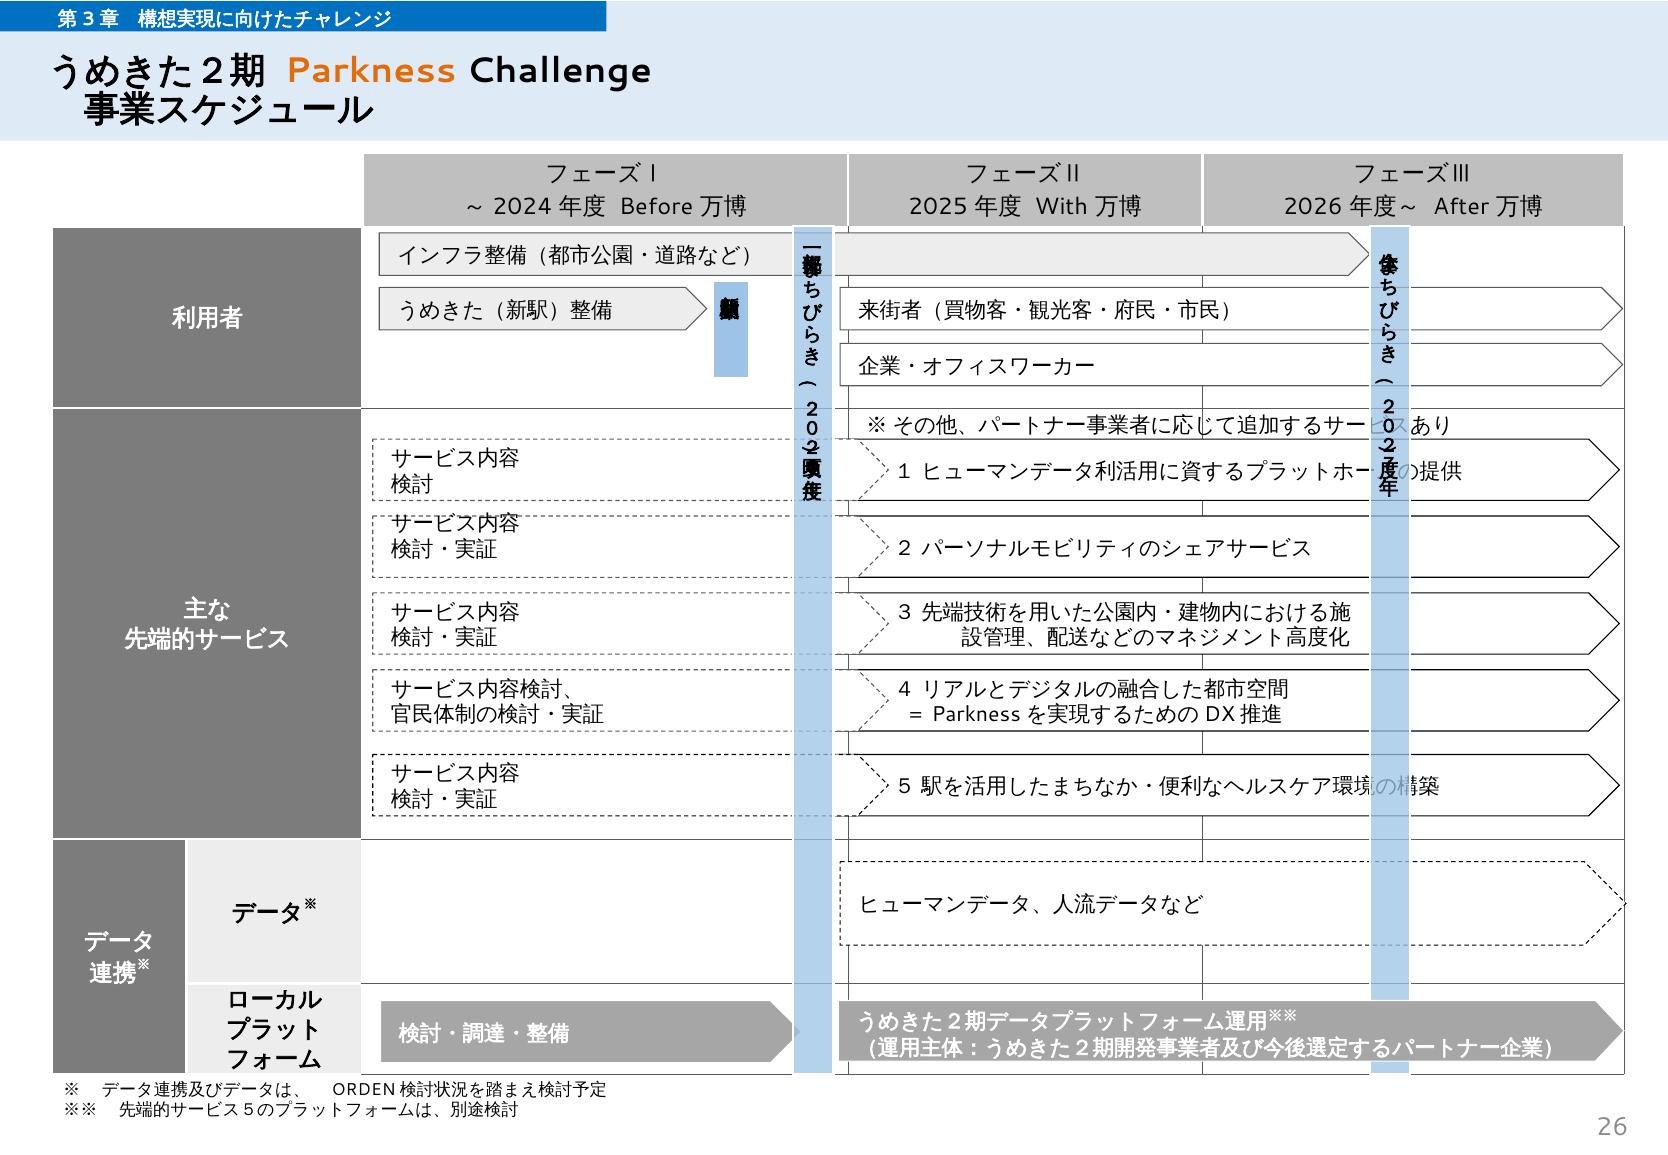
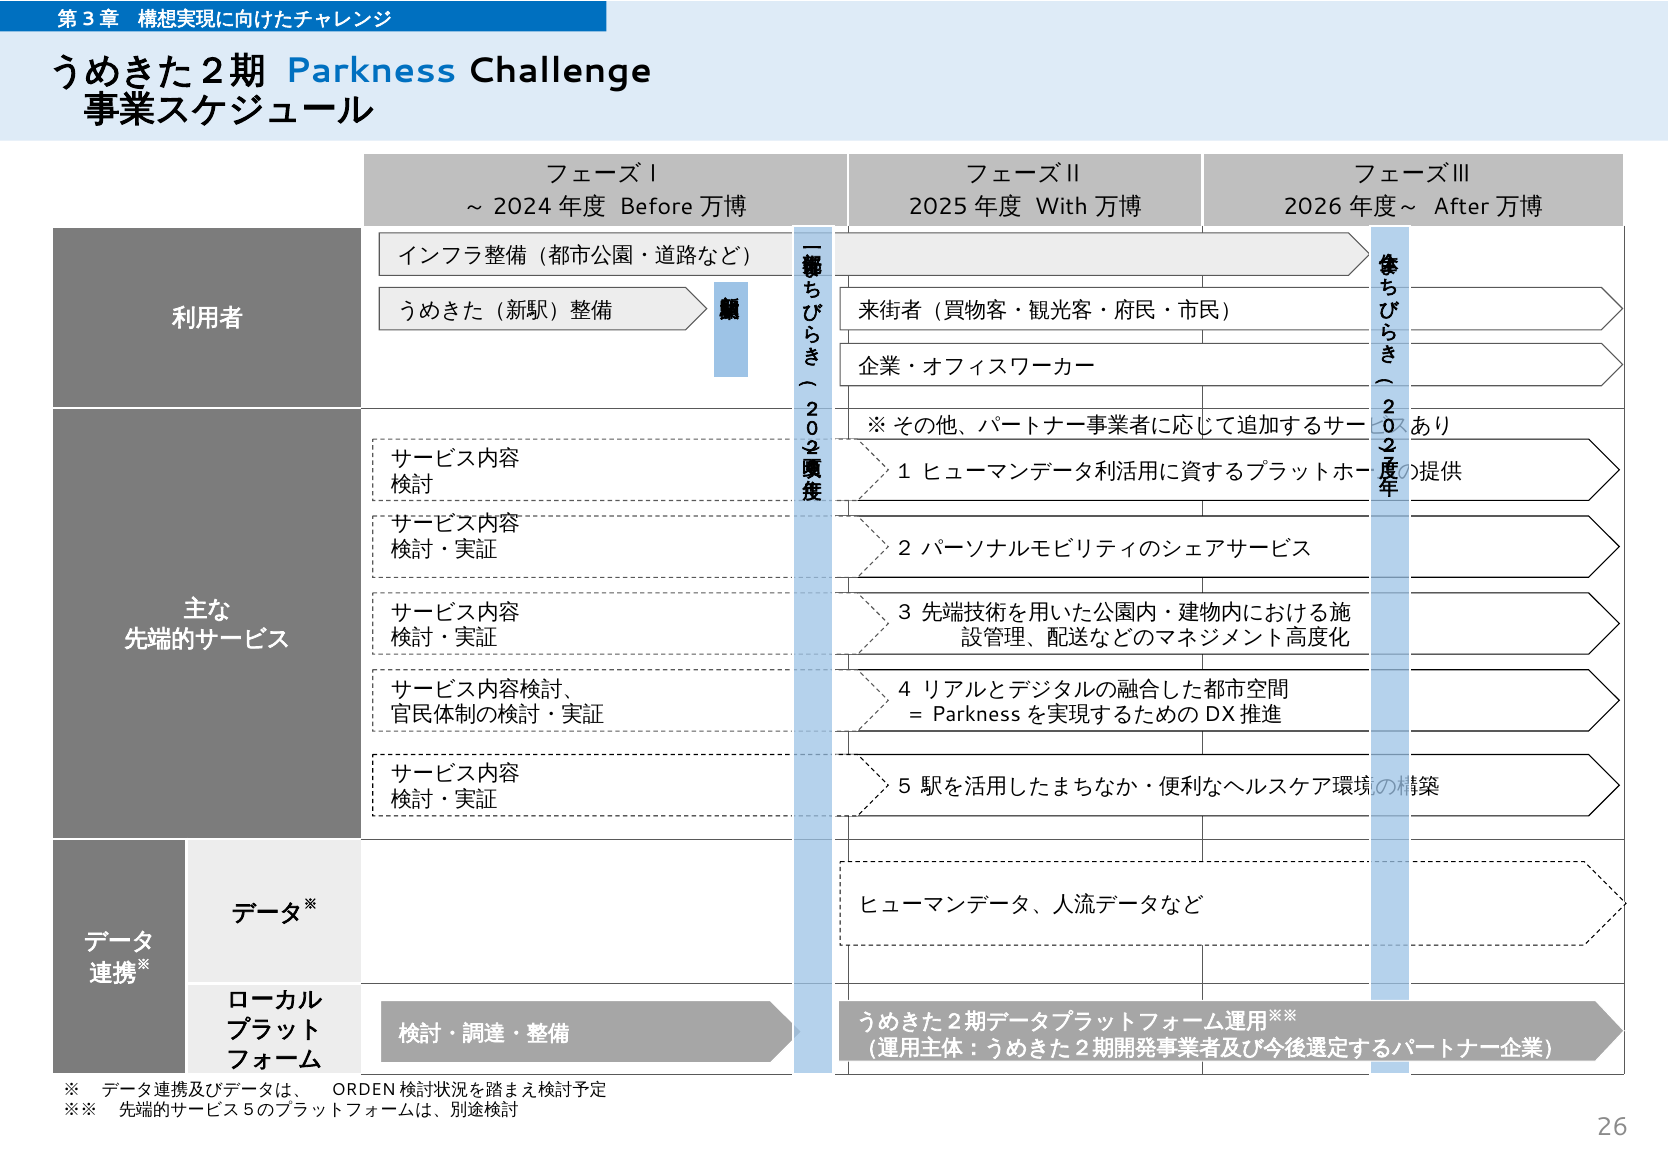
Parkness colour: orange -> blue (371, 71)
